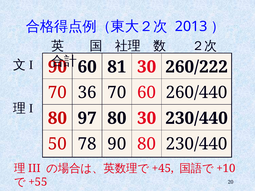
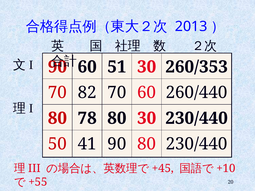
81: 81 -> 51 (117, 67)
260/222: 260/222 -> 260/353 (197, 67)
36: 36 -> 82 (87, 93)
97: 97 -> 78 (87, 118)
78: 78 -> 41 (87, 144)
